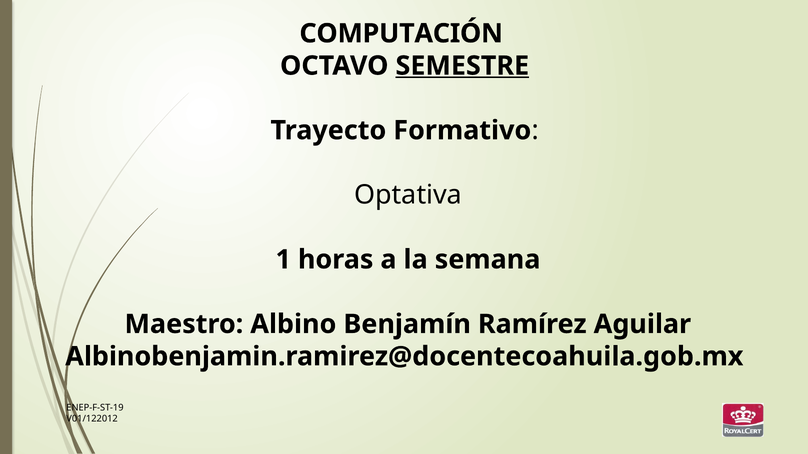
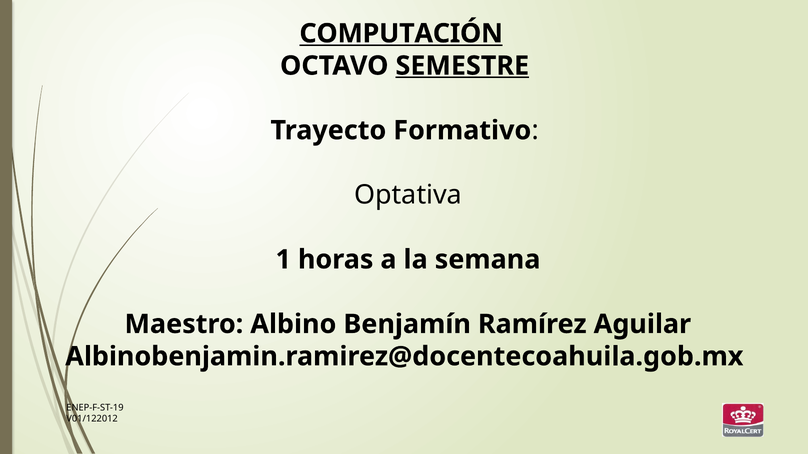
COMPUTACIÓN underline: none -> present (401, 34)
